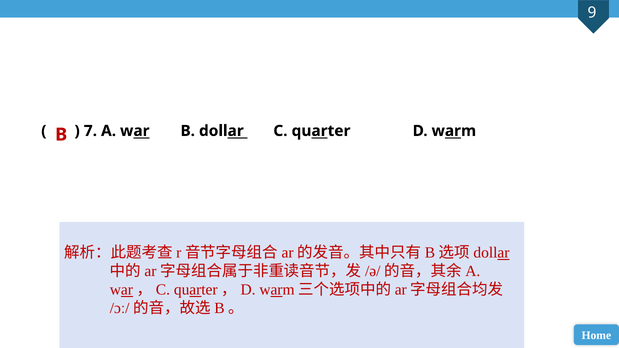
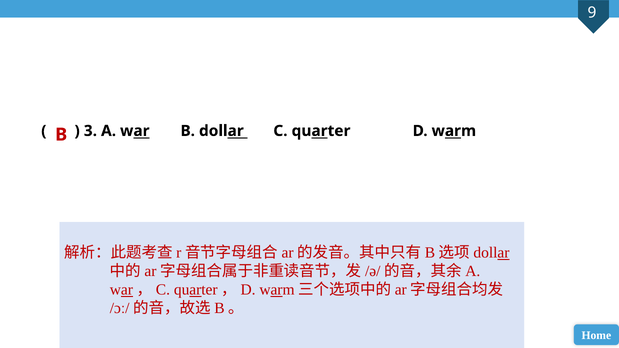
7: 7 -> 3 (90, 131)
